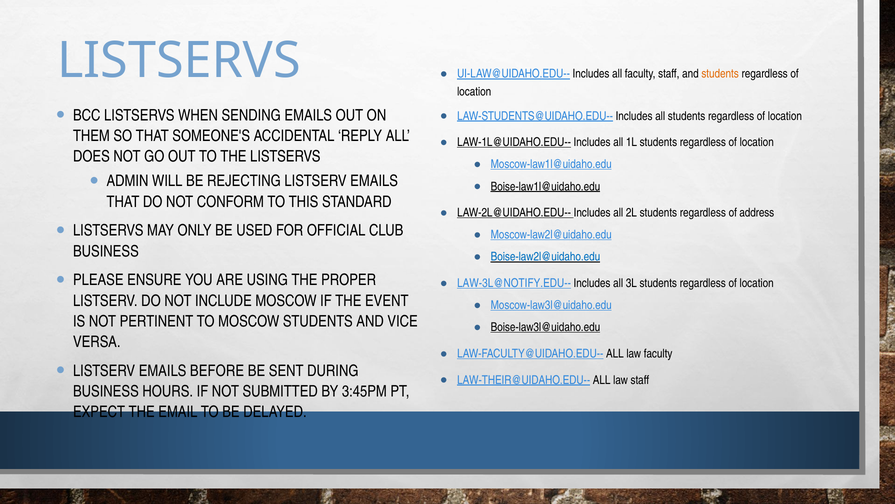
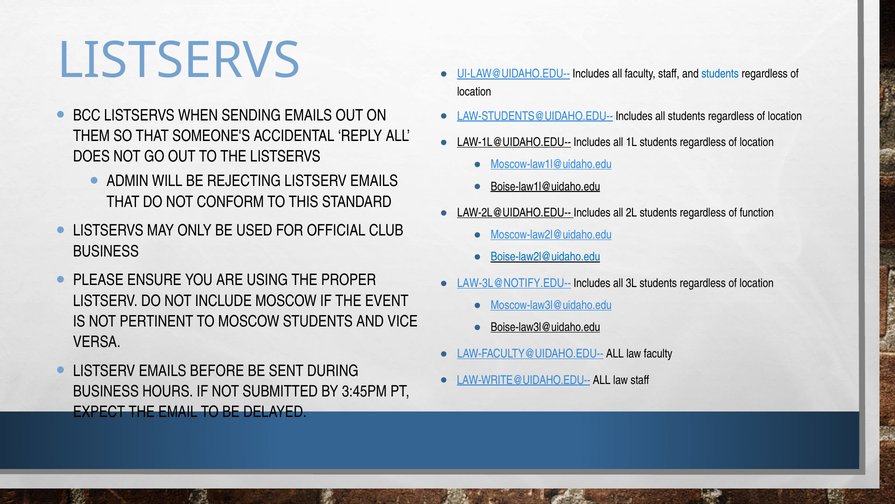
students colour: orange -> blue (720, 74)
address: address -> function (757, 213)
LAW-THEIR@UIDAHO.EDU--: LAW-THEIR@UIDAHO.EDU-- -> LAW-WRITE@UIDAHO.EDU-- (524, 380)
